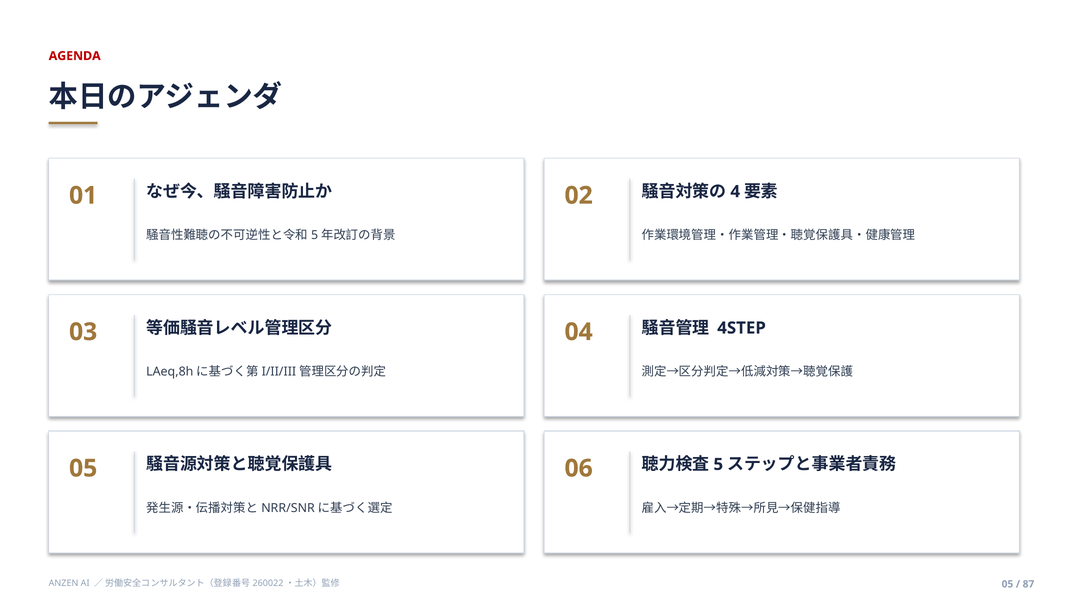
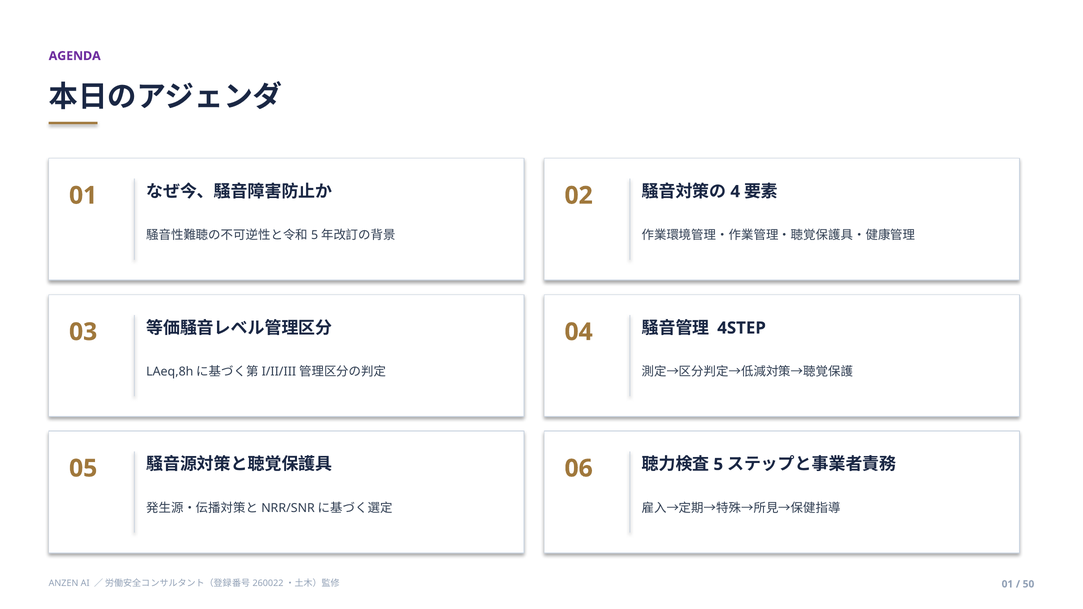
AGENDA colour: red -> purple (75, 56)
05: 05 -> 01 (1007, 584)
87: 87 -> 50 (1028, 584)
